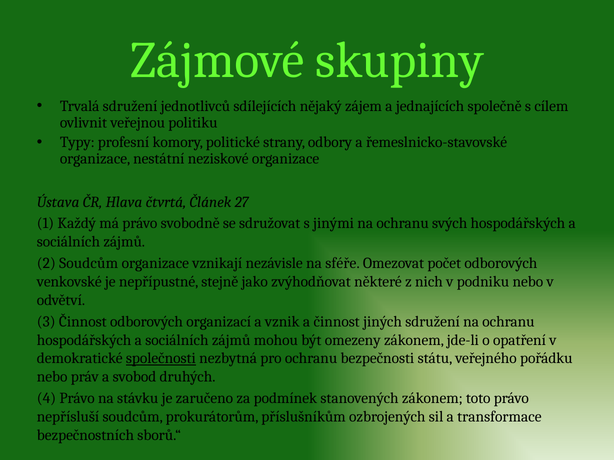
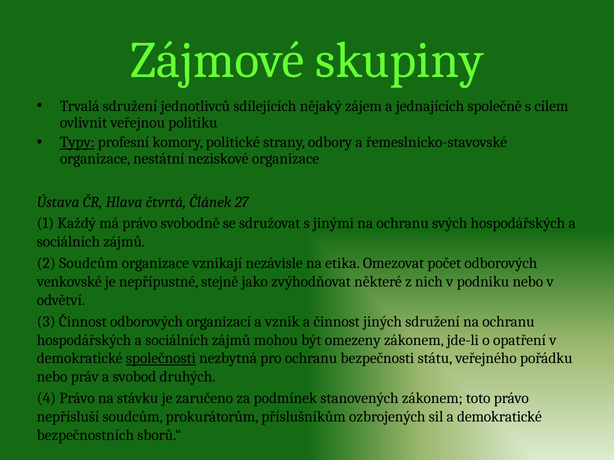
Typy underline: none -> present (77, 142)
sféře: sféře -> etika (343, 264)
a transformace: transformace -> demokratické (499, 417)
